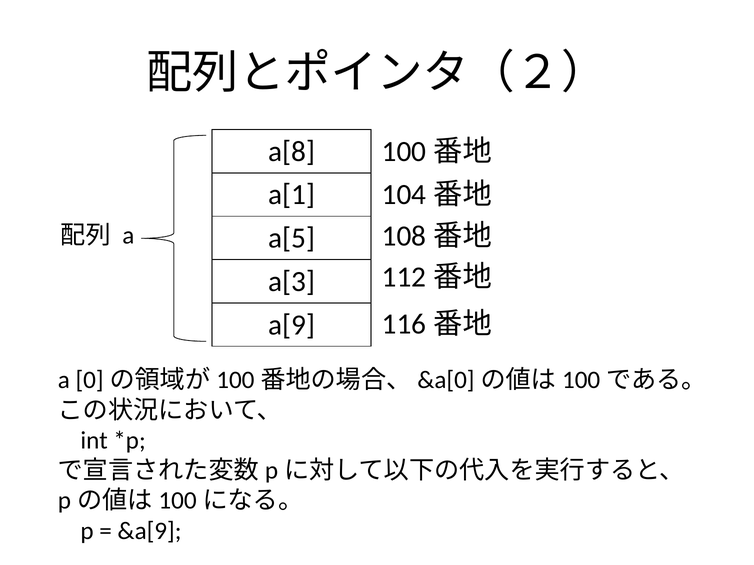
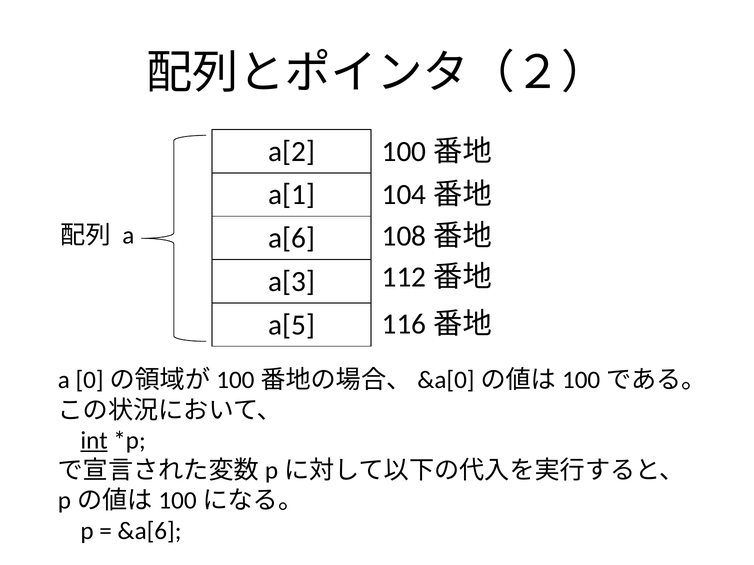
a[8: a[8 -> a[2 (292, 152)
a[5: a[5 -> a[6 (292, 238)
a[9: a[9 -> a[5 (292, 325)
int underline: none -> present (94, 441)
&a[9: &a[9 -> &a[6 (149, 531)
